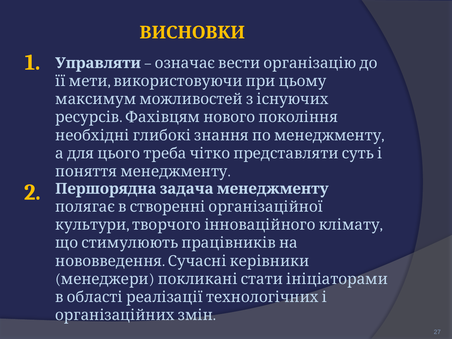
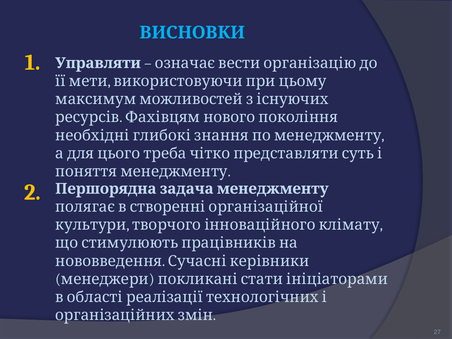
ВИСНОВКИ colour: yellow -> light blue (192, 33)
